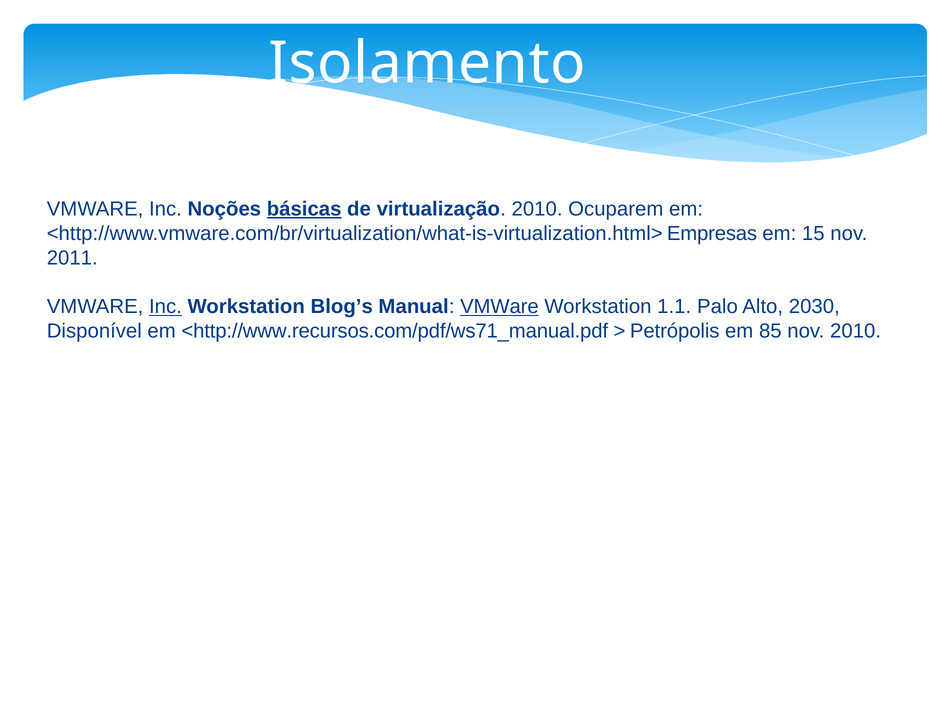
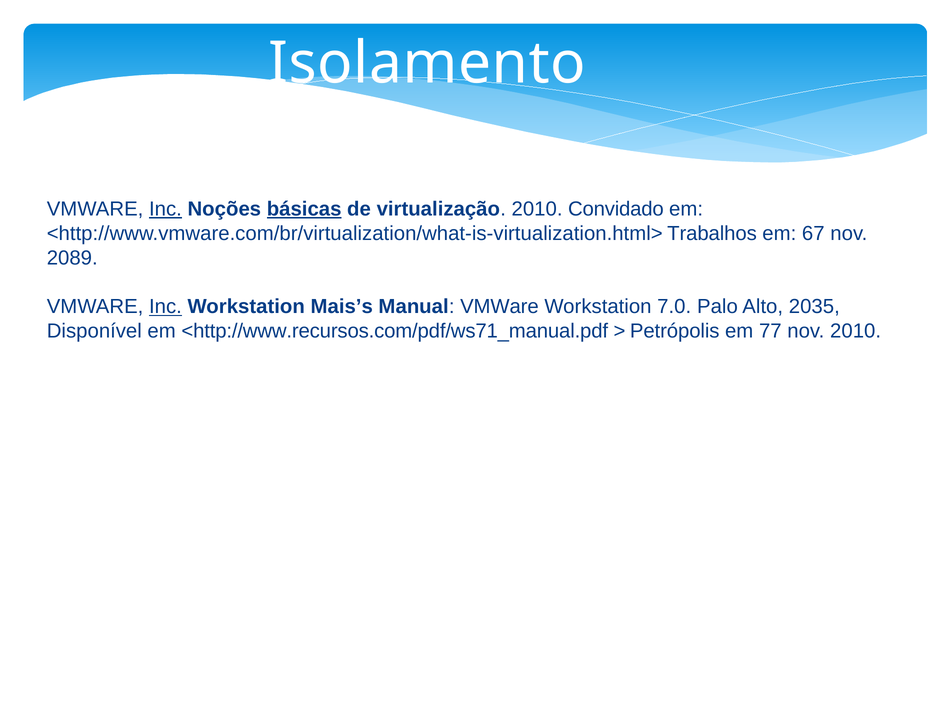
Inc underline: none -> present (165, 209)
Ocuparem: Ocuparem -> Convidado (616, 209)
Empresas: Empresas -> Trabalhos (712, 234)
15: 15 -> 67 (813, 234)
2011: 2011 -> 2089 (72, 258)
Blog’s: Blog’s -> Mais’s (342, 307)
VMWare underline: present -> none (499, 307)
1.1: 1.1 -> 7.0 (674, 307)
2030: 2030 -> 2035 (814, 307)
85: 85 -> 77 (770, 331)
